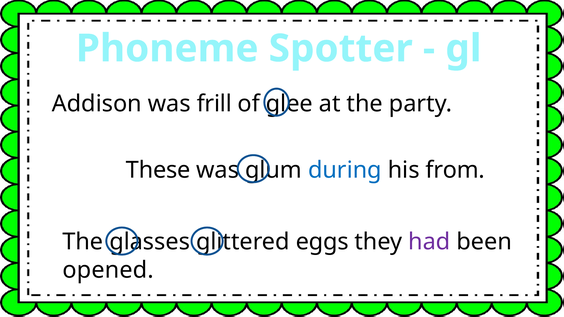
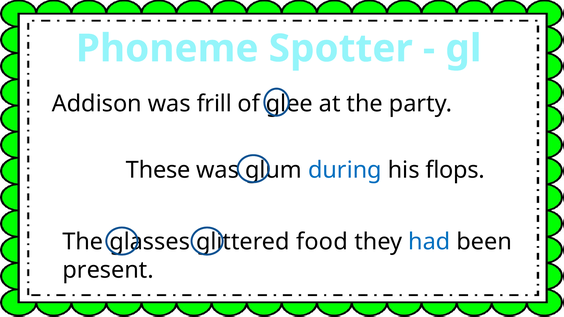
from: from -> flops (455, 170)
eggs: eggs -> food (322, 242)
had colour: purple -> blue (429, 242)
opened: opened -> present (108, 270)
